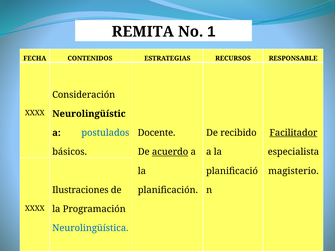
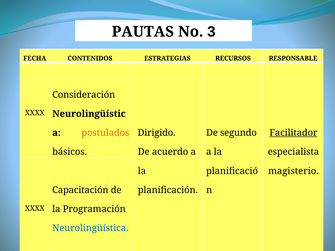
REMITA: REMITA -> PAUTAS (143, 32)
1: 1 -> 3 (211, 32)
postulados colour: blue -> orange (105, 133)
Docente: Docente -> Dirigido (157, 133)
recibido: recibido -> segundo (238, 133)
acuerdo underline: present -> none (170, 152)
Ilustraciones: Ilustraciones -> Capacitación (80, 190)
